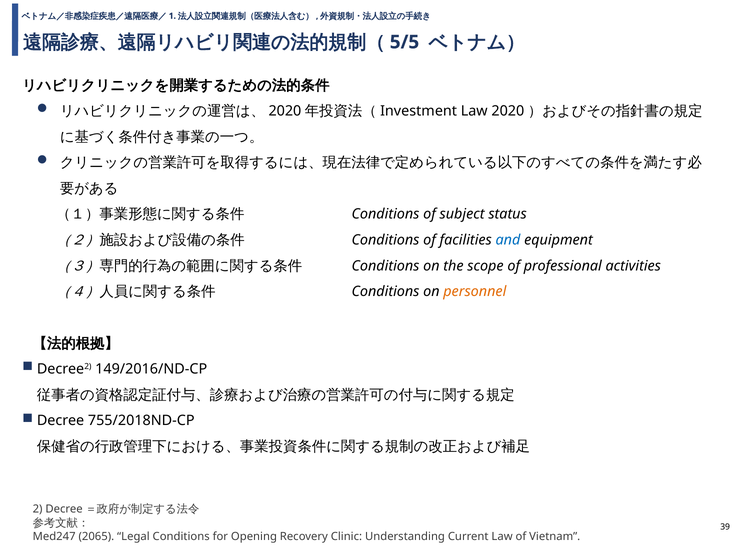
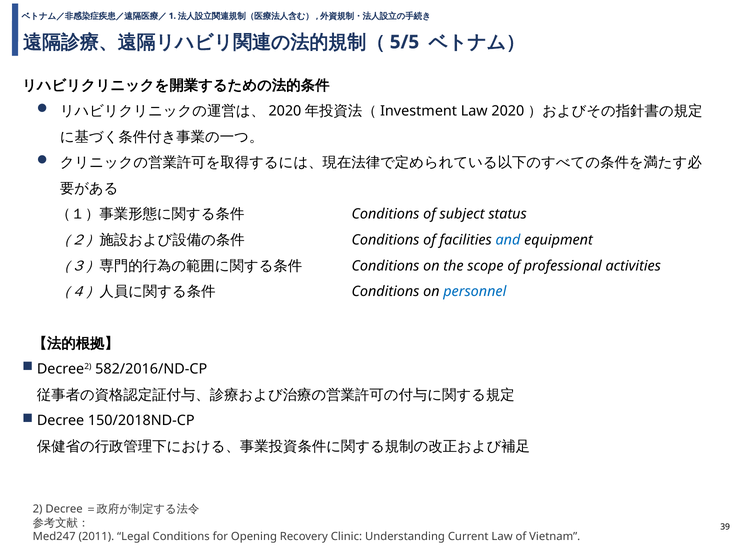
personnel colour: orange -> blue (475, 292)
149/2016/ND-CP: 149/2016/ND-CP -> 582/2016/ND-CP (151, 369)
755/2018ND-CP: 755/2018ND-CP -> 150/2018ND-CP (141, 421)
2065: 2065 -> 2011 (96, 537)
